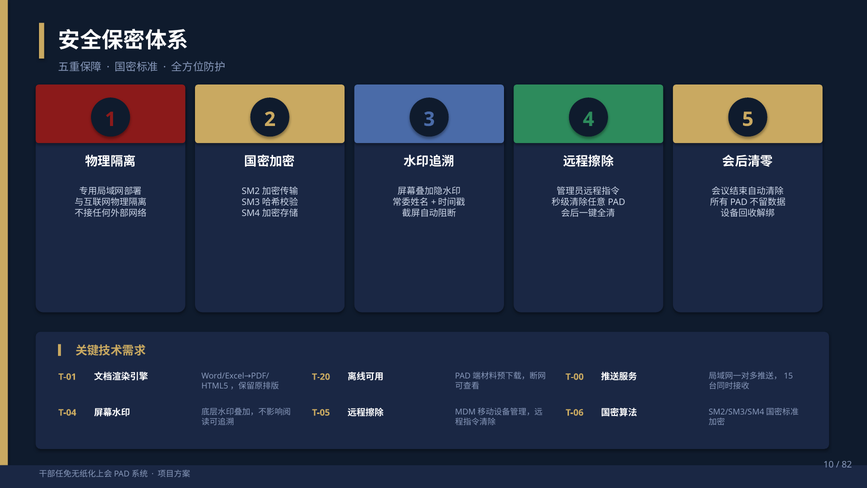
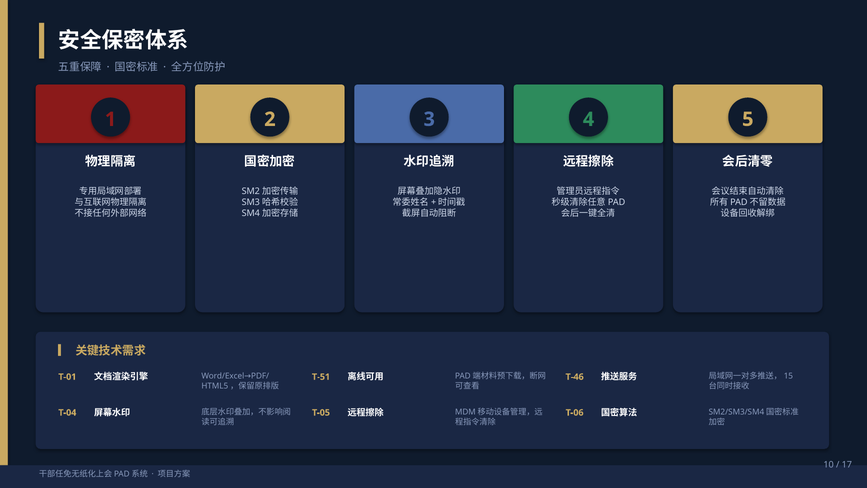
T-20: T-20 -> T-51 (321, 377)
T-00: T-00 -> T-46 (575, 377)
82: 82 -> 17 (847, 464)
